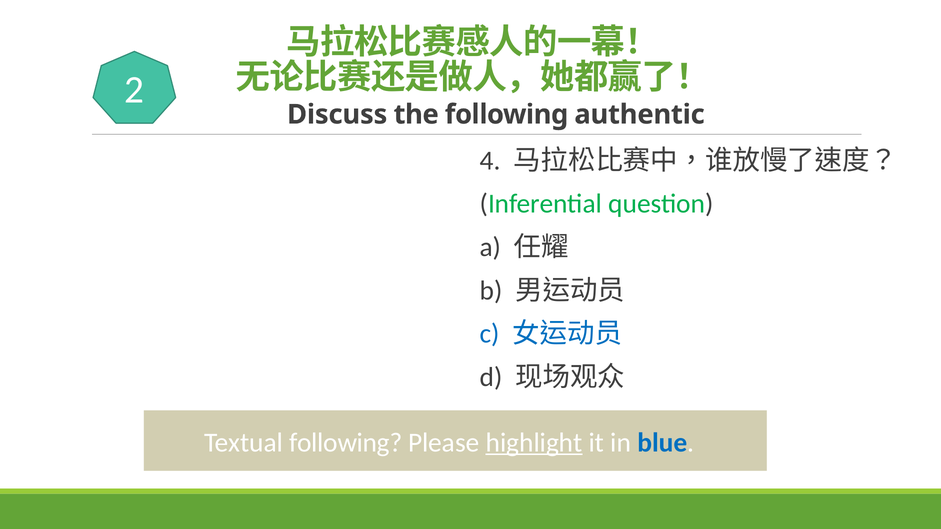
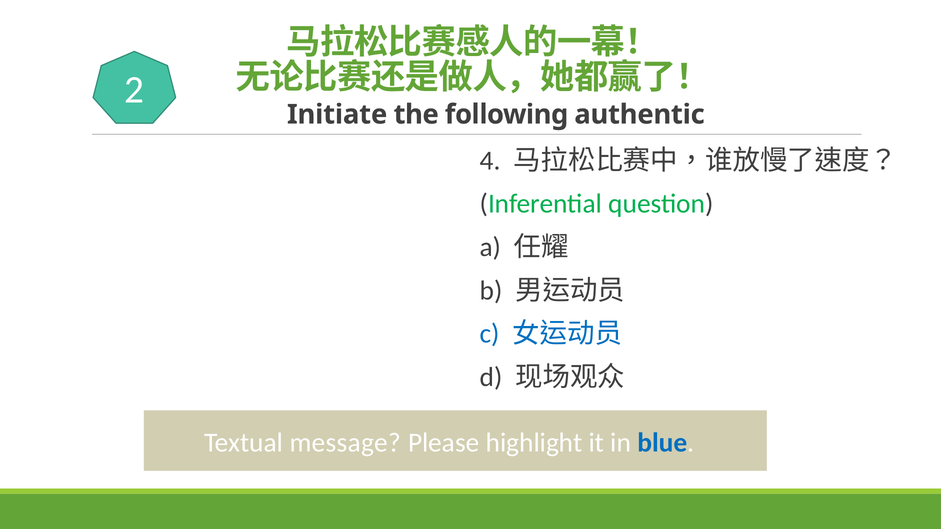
Discuss: Discuss -> Initiate (337, 115)
Textual following: following -> message (345, 443)
highlight underline: present -> none (534, 443)
